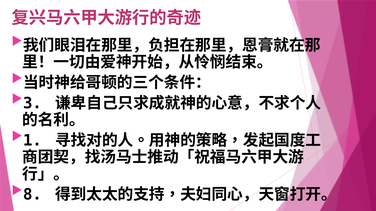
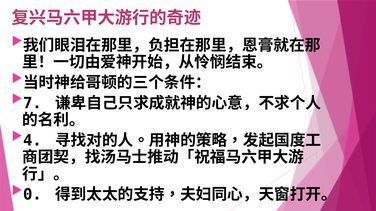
3: 3 -> 7 (33, 103)
1: 1 -> 4 (33, 141)
8: 8 -> 0 (33, 195)
